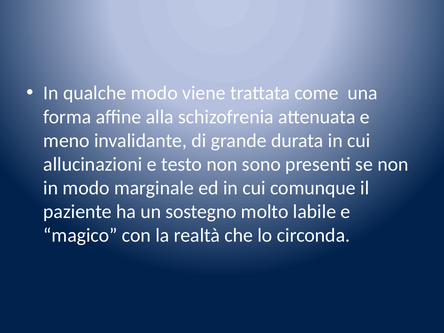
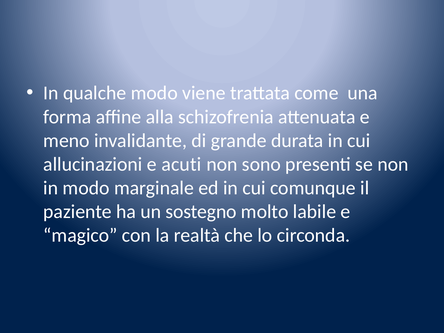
testo: testo -> acuti (181, 164)
